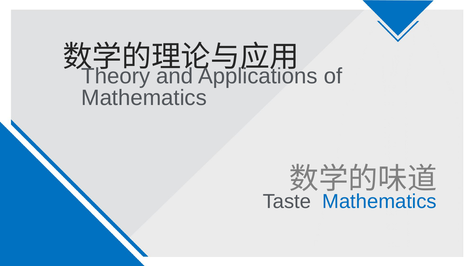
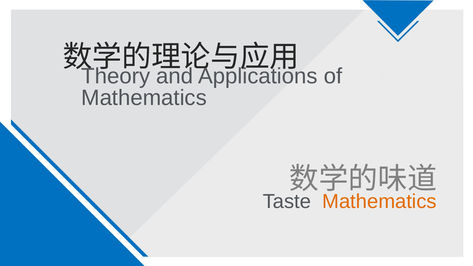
Mathematics colour: blue -> orange (379, 202)
